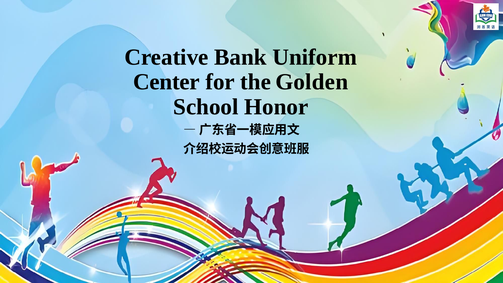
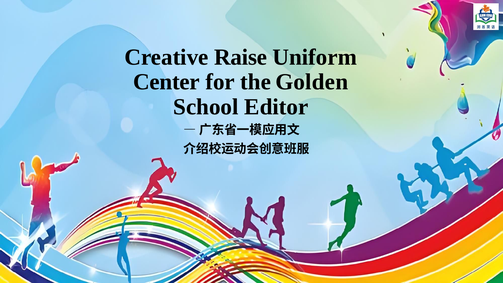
Bank: Bank -> Raise (241, 57)
Honor: Honor -> Editor (276, 107)
